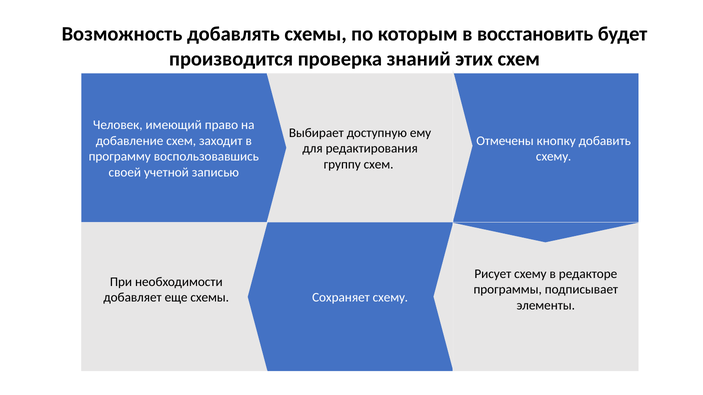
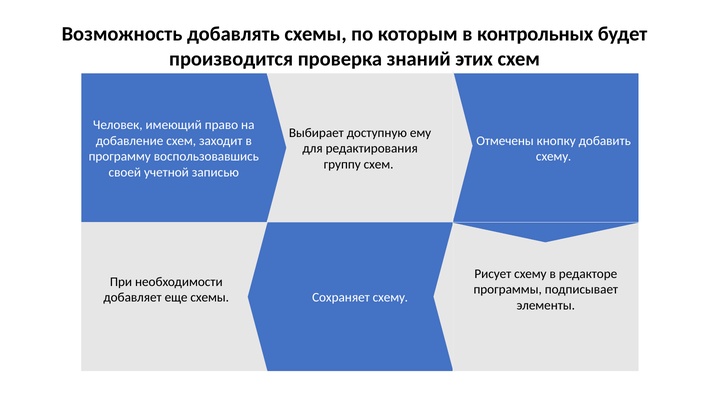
восстановить: восстановить -> контрольных (535, 34)
